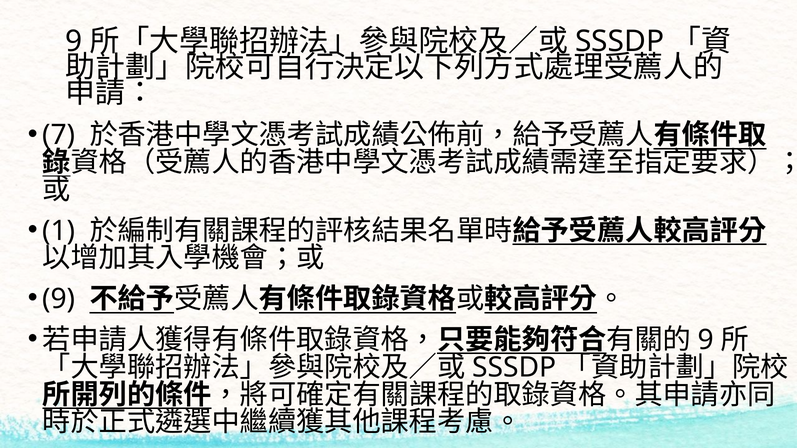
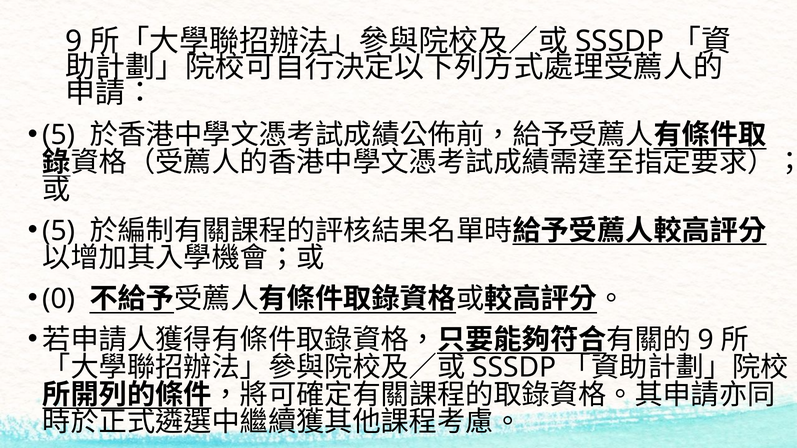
7: 7 -> 5 (59, 135)
1: 1 -> 5 (59, 231)
9: 9 -> 0 (59, 299)
